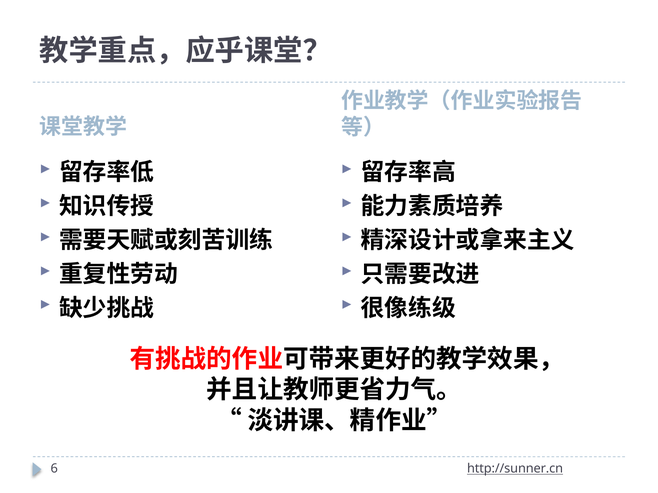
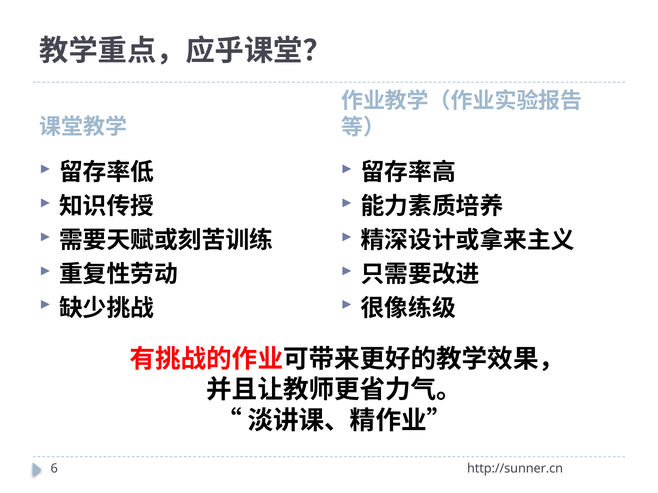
http://sunner.cn underline: present -> none (515, 469)
